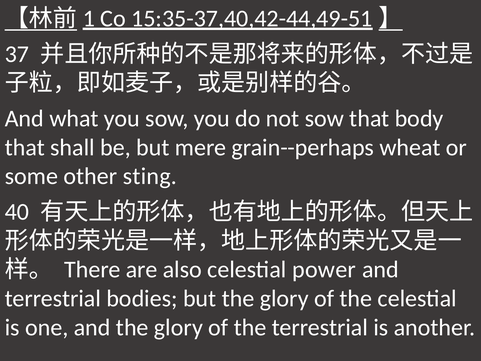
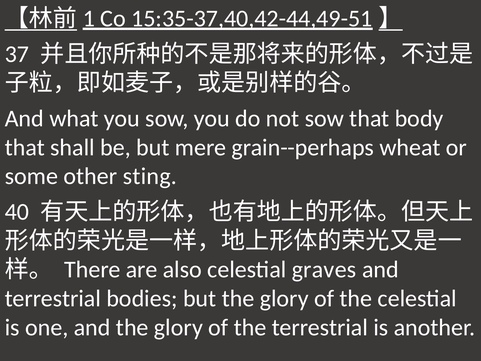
power: power -> graves (324, 269)
